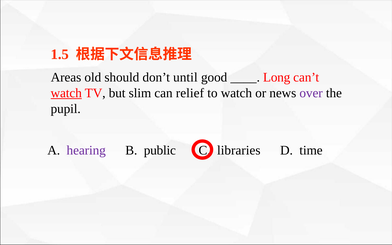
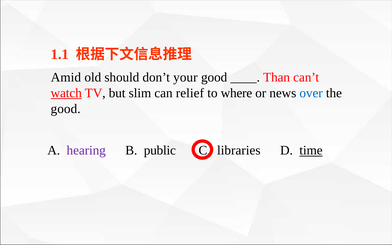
1.5: 1.5 -> 1.1 (60, 54)
Areas: Areas -> Amid (66, 77)
until: until -> your (185, 77)
Long: Long -> Than (277, 77)
to watch: watch -> where (236, 93)
over colour: purple -> blue (311, 93)
pupil: pupil -> good (66, 109)
time underline: none -> present (311, 150)
